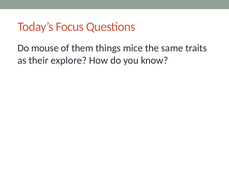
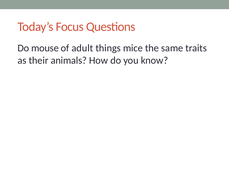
them: them -> adult (82, 48)
explore: explore -> animals (69, 60)
